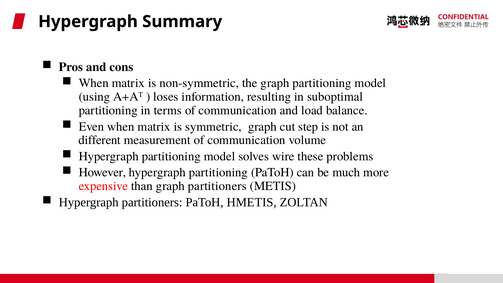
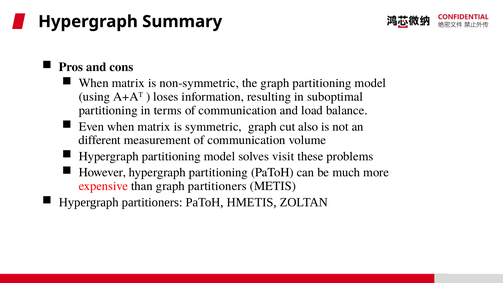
step: step -> also (308, 126)
wire: wire -> visit (283, 156)
